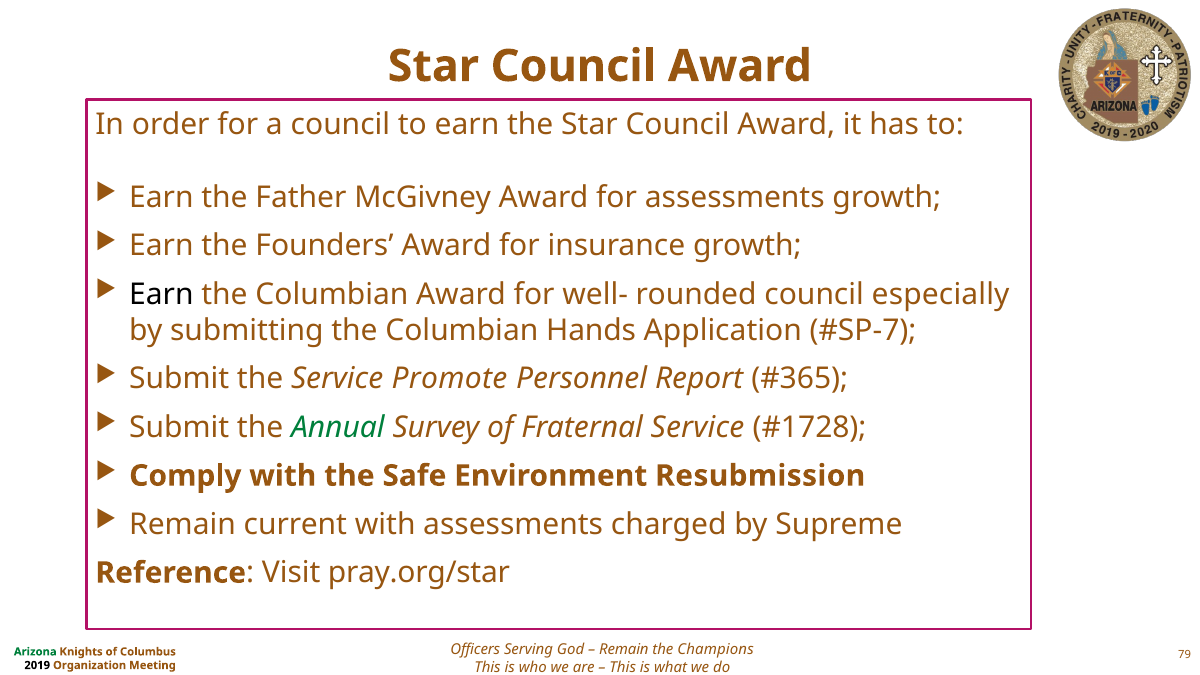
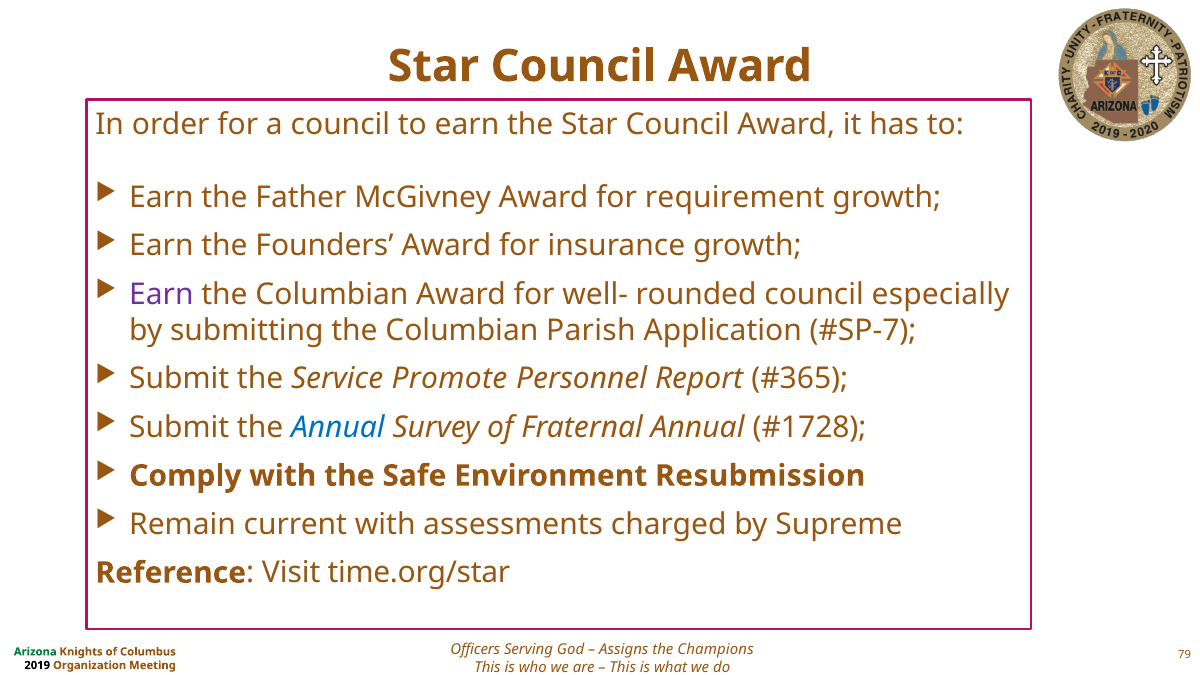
for assessments: assessments -> requirement (735, 197)
Earn colour: black -> purple (161, 294)
Hands: Hands -> Parish (591, 330)
Annual colour: green -> blue (338, 427)
Fraternal Service: Service -> Annual (698, 427)
pray.org/star: pray.org/star -> time.org/star (419, 573)
Remain: Remain -> Assigns (624, 649)
